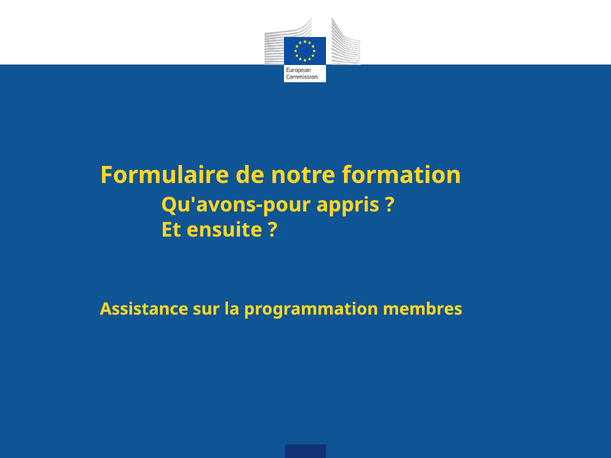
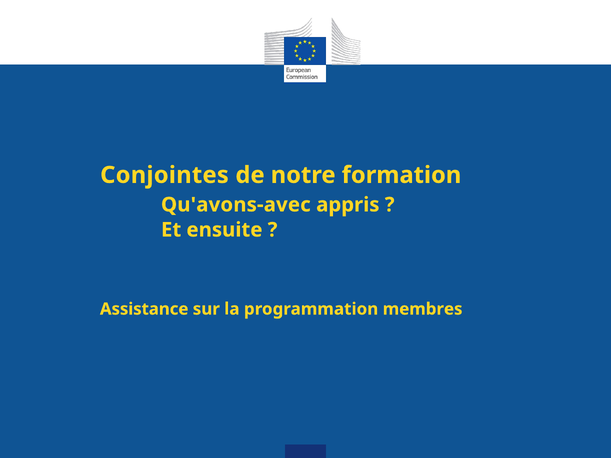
Formulaire: Formulaire -> Conjointes (164, 175)
Qu'avons-pour: Qu'avons-pour -> Qu'avons-avec (236, 205)
